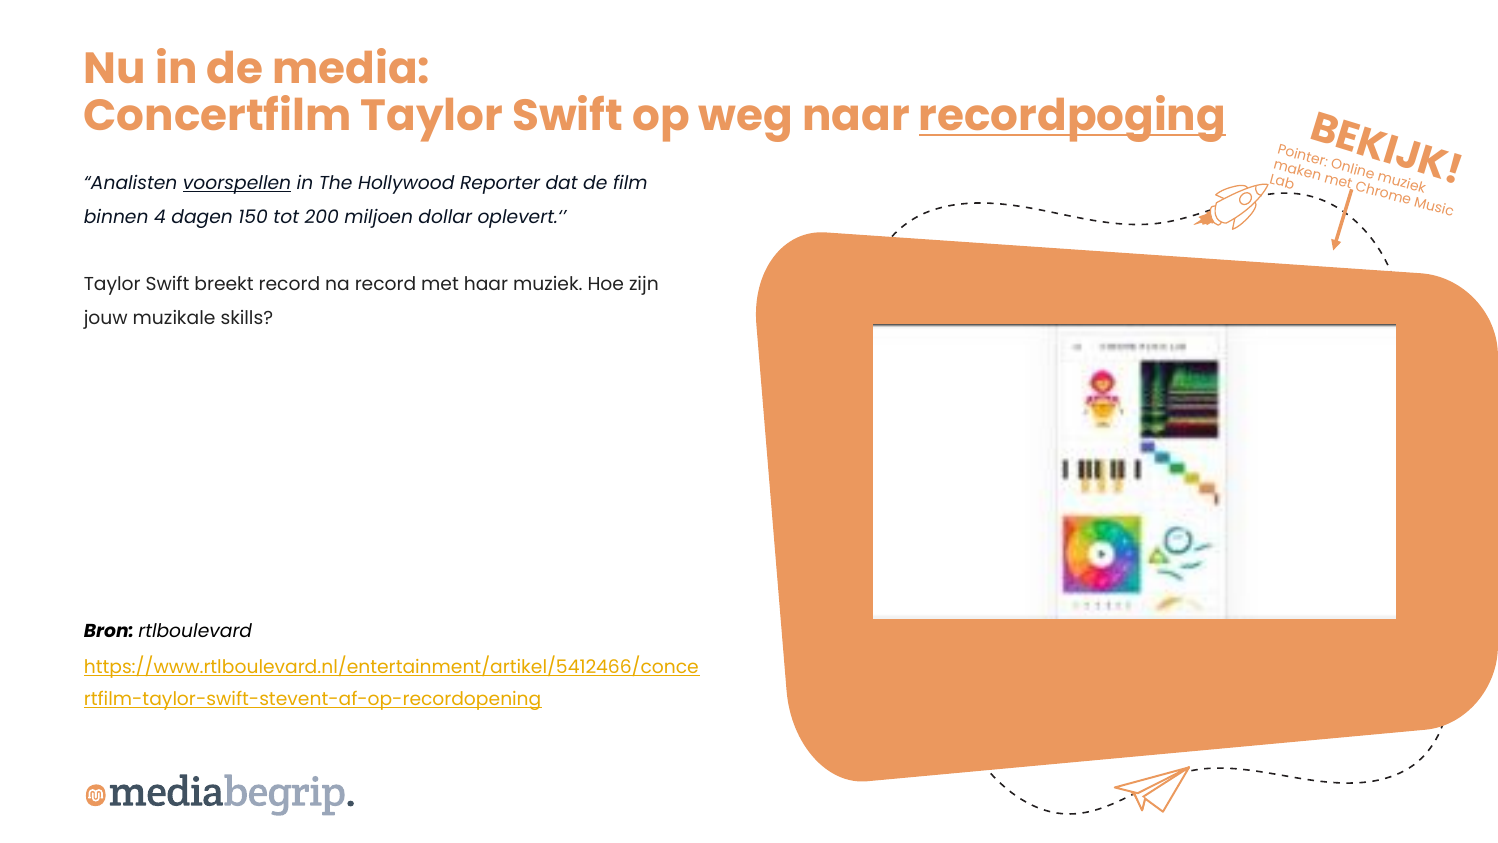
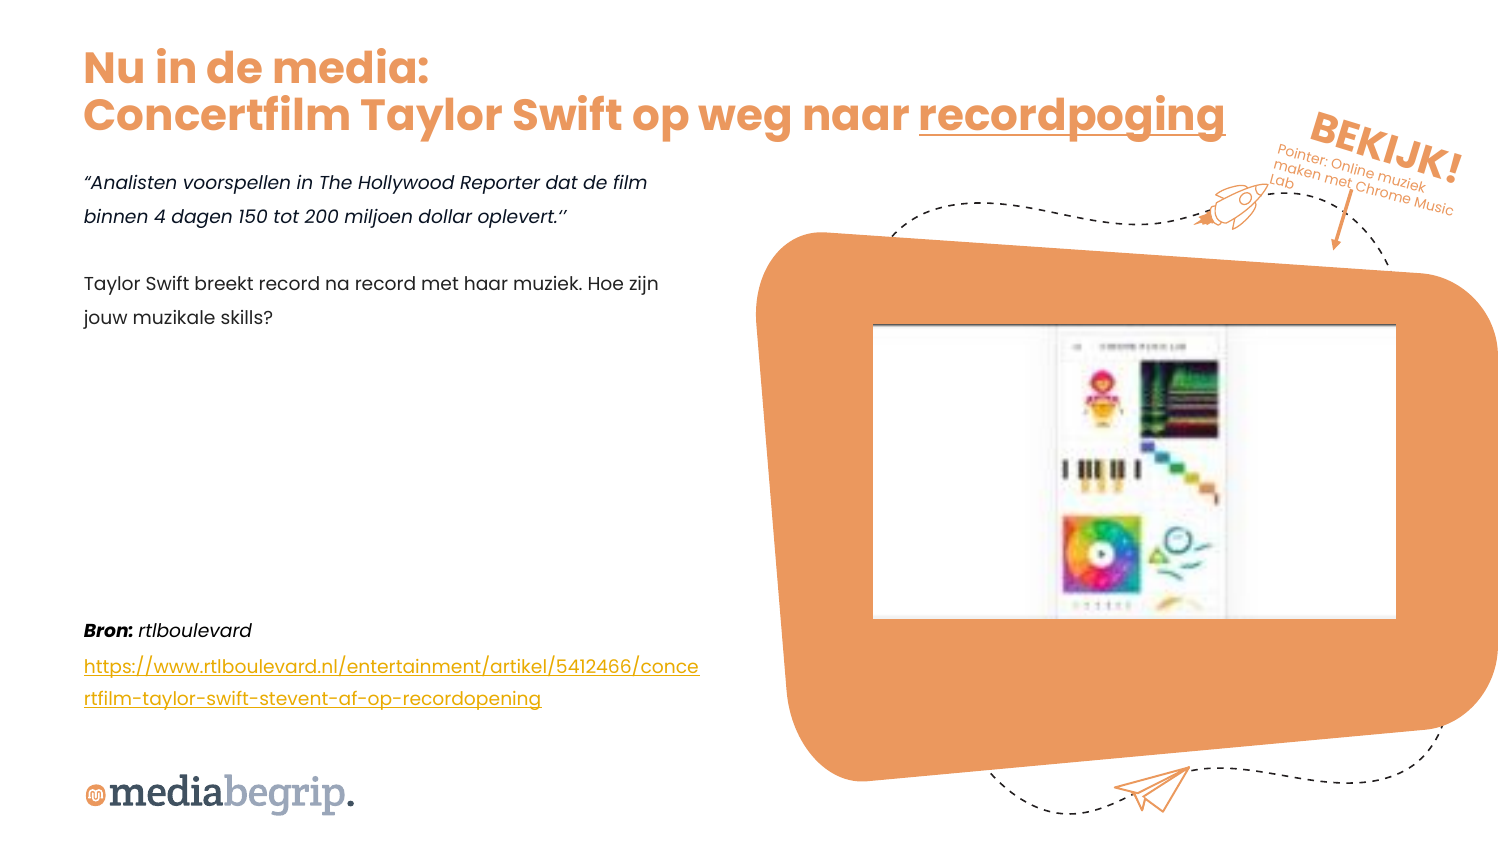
voorspellen underline: present -> none (237, 183)
